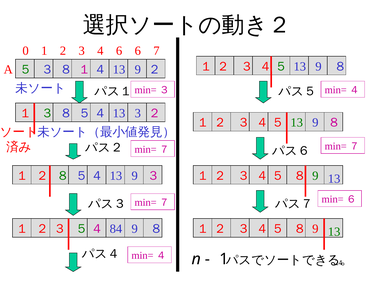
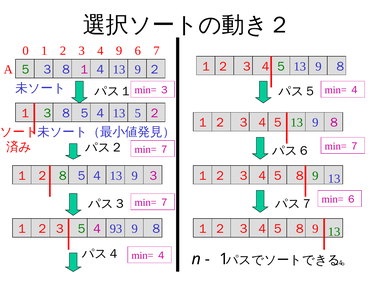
4 6: 6 -> 9 (119, 51)
13 3: 3 -> 5 (138, 113)
84: 84 -> 93 (116, 228)
